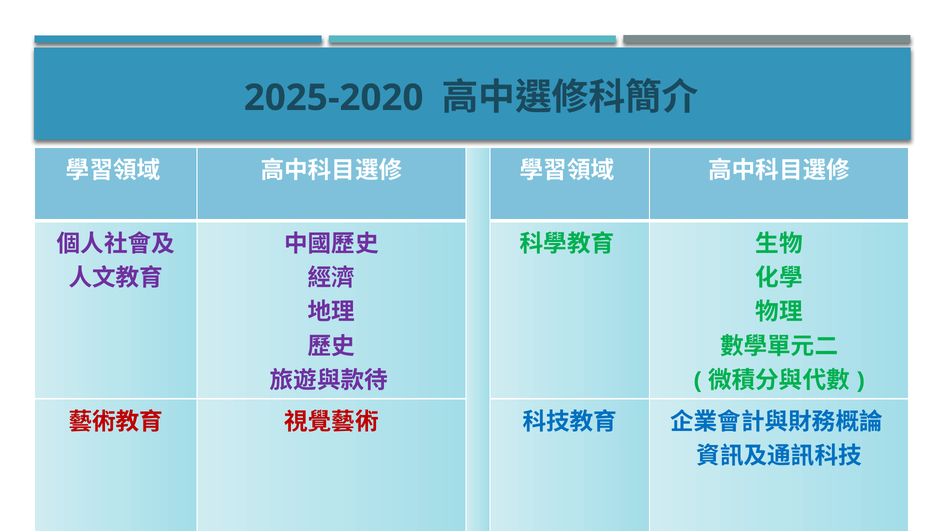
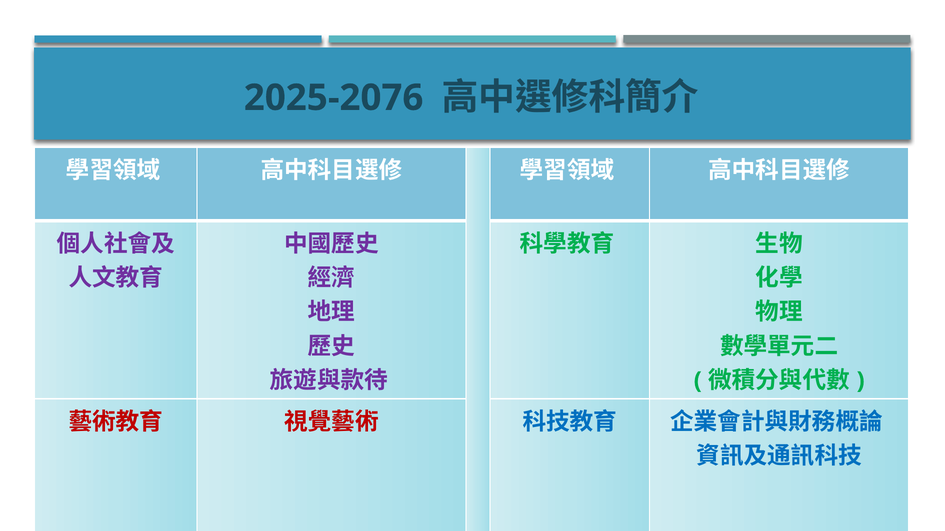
2025-2020: 2025-2020 -> 2025-2076 (334, 98)
